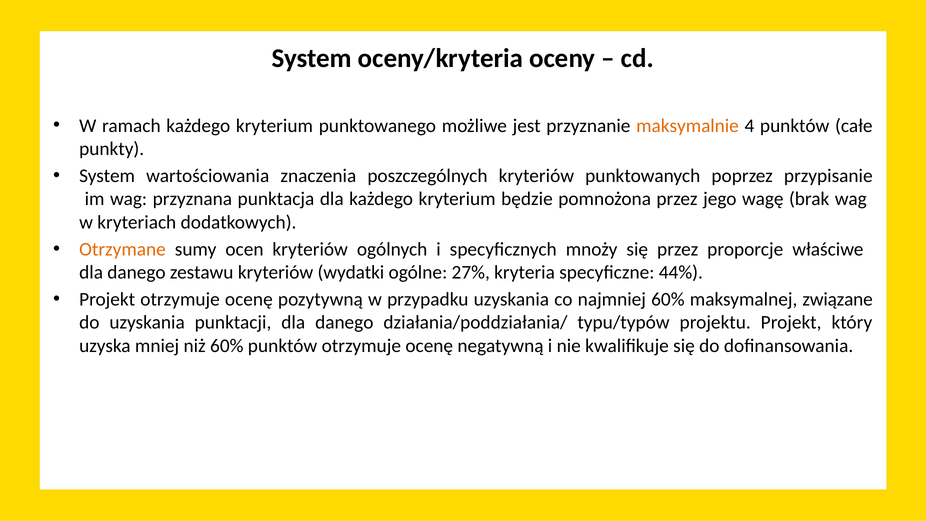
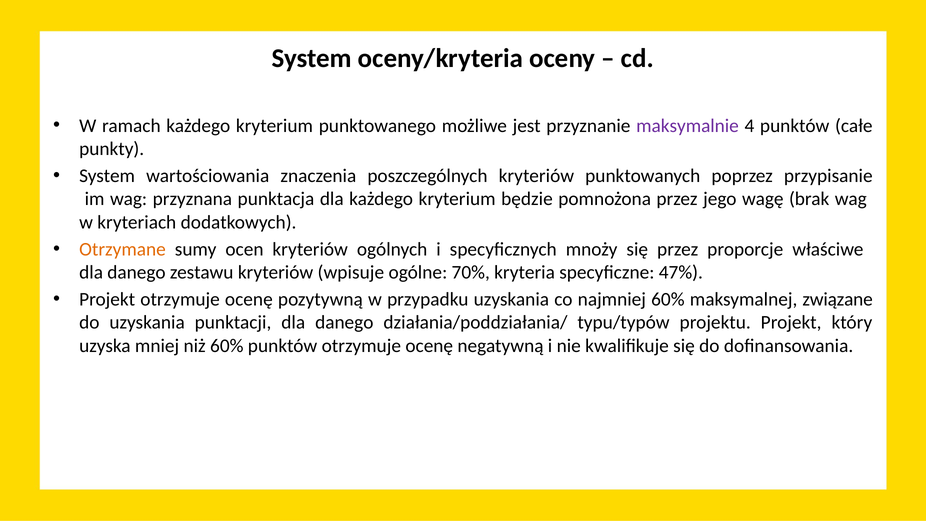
maksymalnie colour: orange -> purple (688, 126)
wydatki: wydatki -> wpisuje (351, 272)
27%: 27% -> 70% (471, 272)
44%: 44% -> 47% (681, 272)
